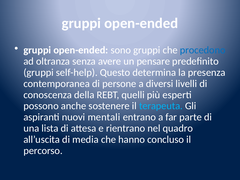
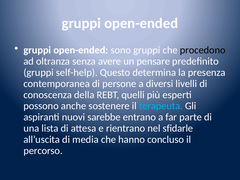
procedono colour: blue -> black (203, 50)
mentali: mentali -> sarebbe (104, 117)
quadro: quadro -> sfidarle (178, 128)
